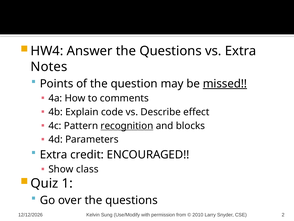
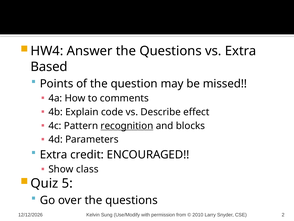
Notes: Notes -> Based (49, 67)
missed underline: present -> none (225, 83)
1: 1 -> 5 (67, 183)
